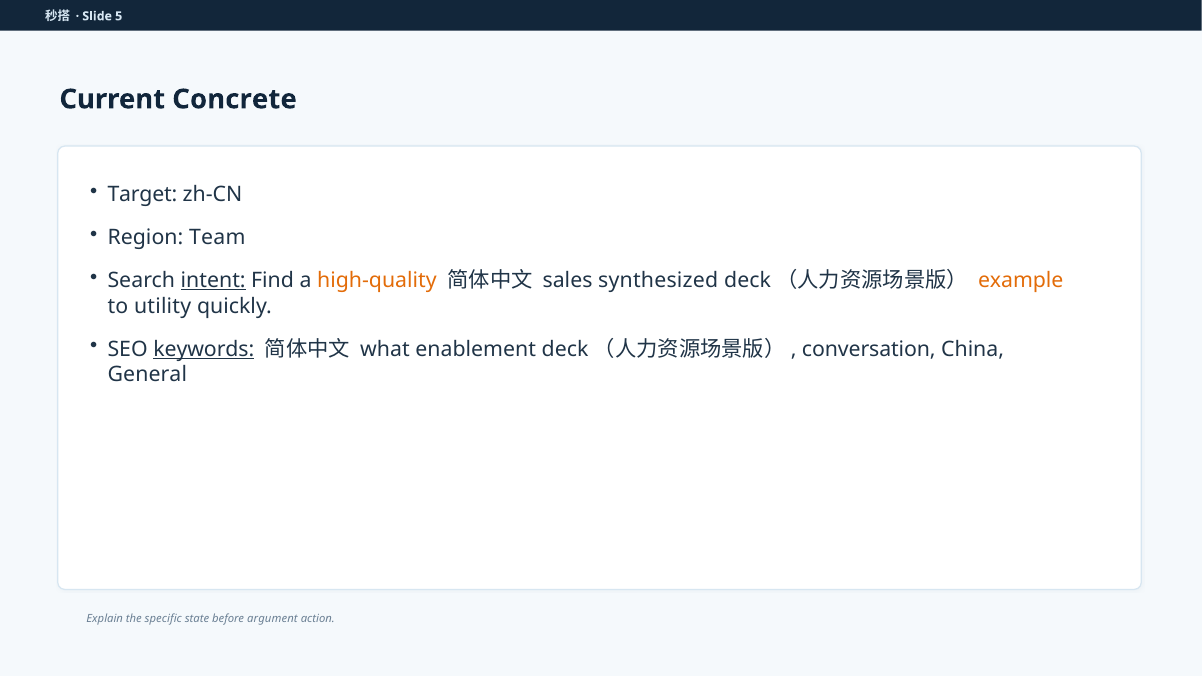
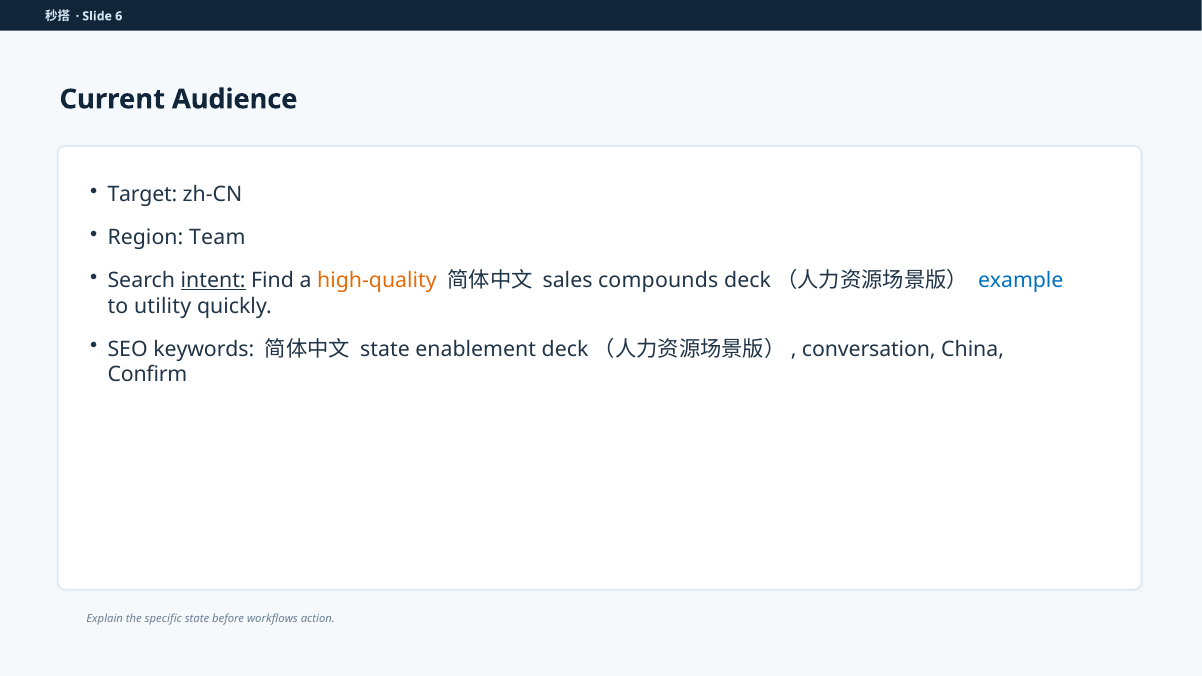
5: 5 -> 6 (119, 16)
Concrete: Concrete -> Audience (235, 99)
synthesized: synthesized -> compounds (658, 281)
example colour: orange -> blue (1021, 281)
keywords underline: present -> none (204, 349)
what: what -> state (385, 349)
General: General -> Confirm (147, 375)
argument: argument -> workflows (272, 619)
